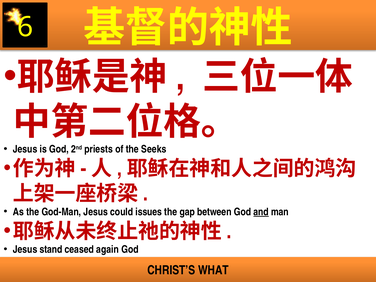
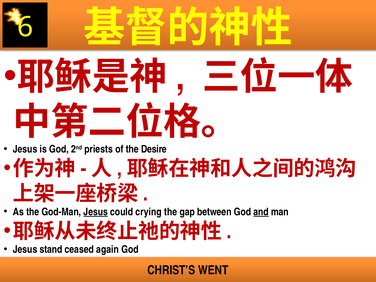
Seeks: Seeks -> Desire (154, 149)
Jesus underline: none -> present (96, 212)
issues: issues -> crying (149, 212)
WHAT: WHAT -> WENT (213, 270)
